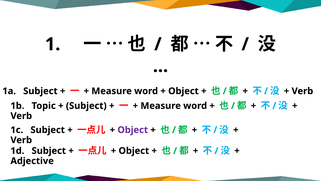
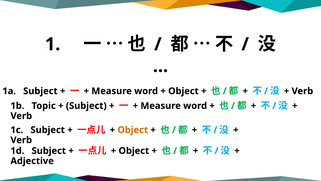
Object colour: purple -> orange (133, 130)
